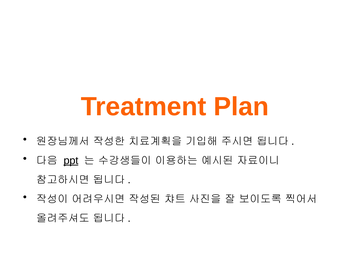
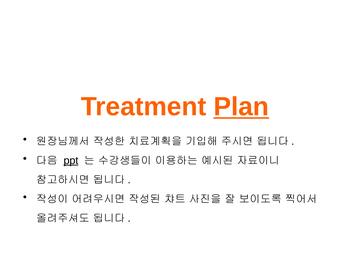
Plan underline: none -> present (241, 106)
